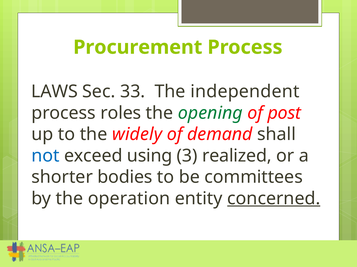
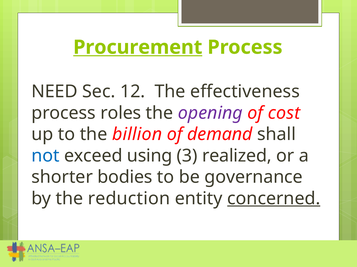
Procurement underline: none -> present (138, 47)
LAWS: LAWS -> NEED (54, 92)
33: 33 -> 12 (133, 92)
independent: independent -> effectiveness (245, 92)
opening colour: green -> purple (210, 113)
post: post -> cost (284, 113)
widely: widely -> billion (137, 135)
committees: committees -> governance (254, 178)
operation: operation -> reduction (129, 199)
